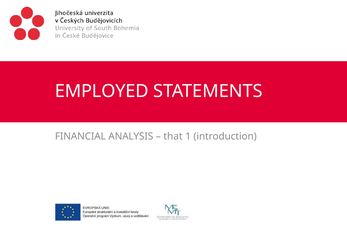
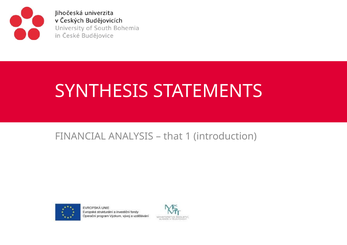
EMPLOYED: EMPLOYED -> SYNTHESIS (102, 91)
